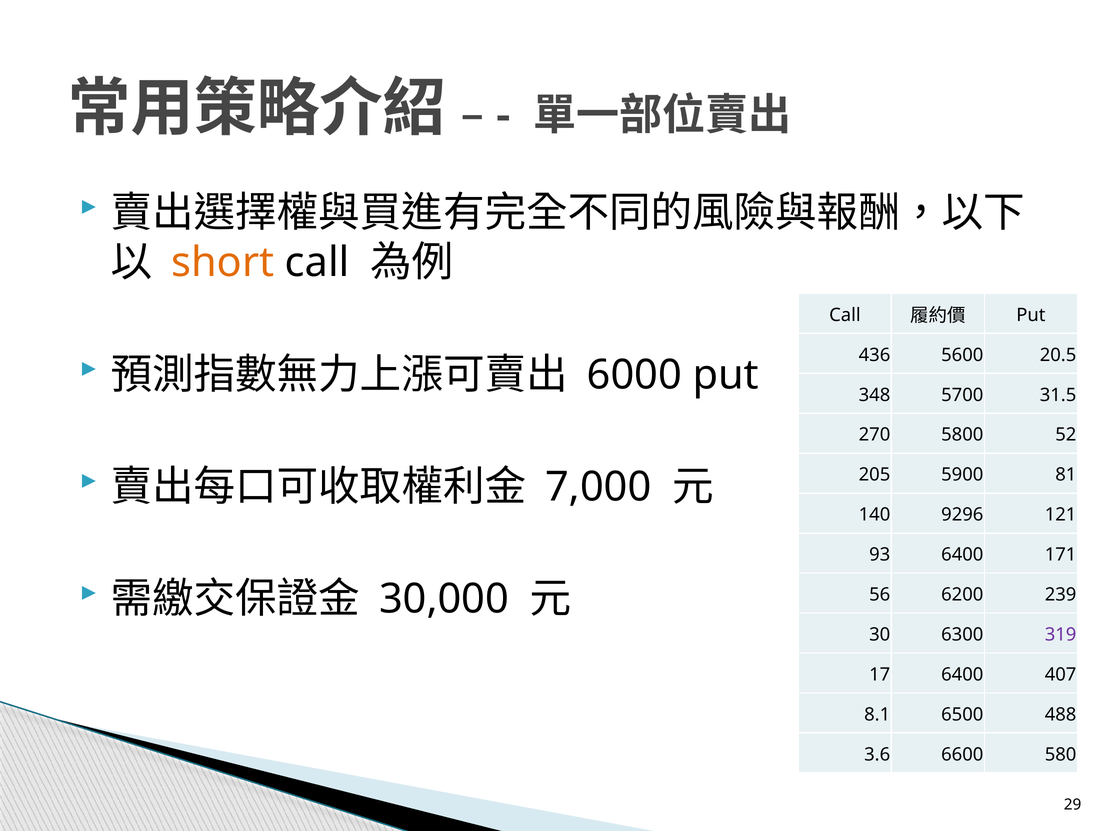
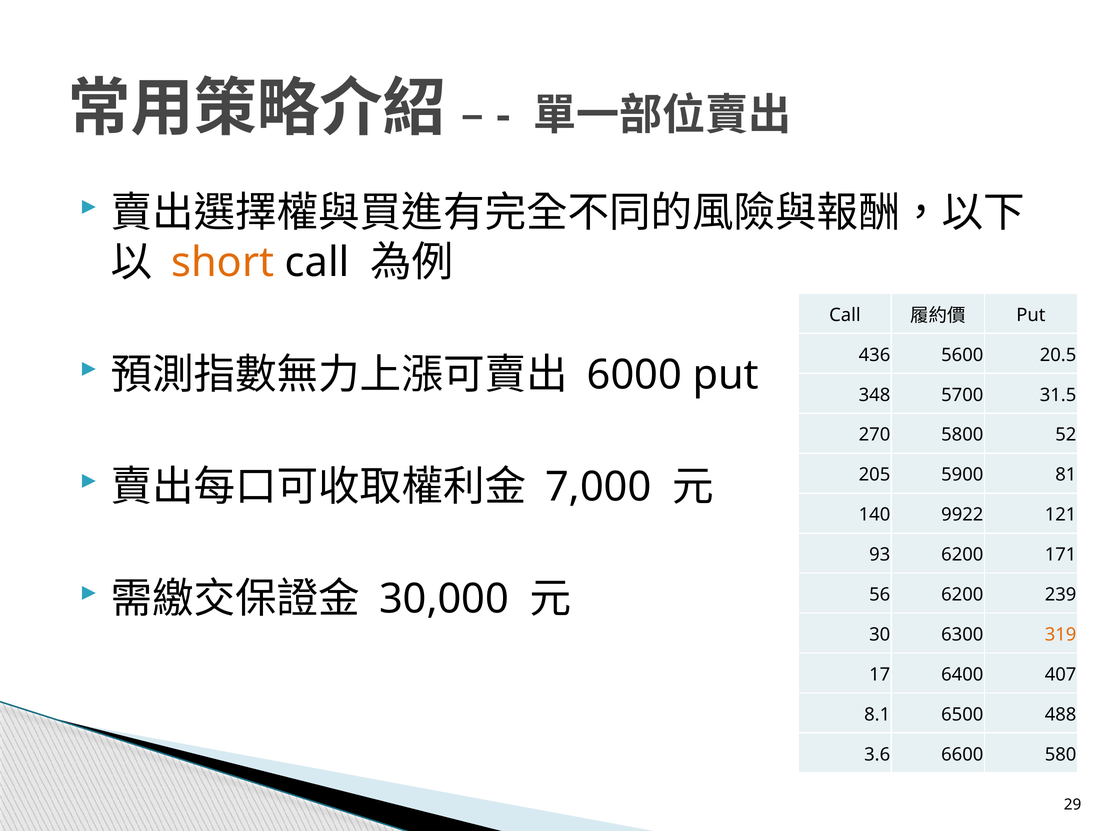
9296: 9296 -> 9922 (962, 515)
93 6400: 6400 -> 6200 (962, 555)
319 colour: purple -> orange (1061, 635)
